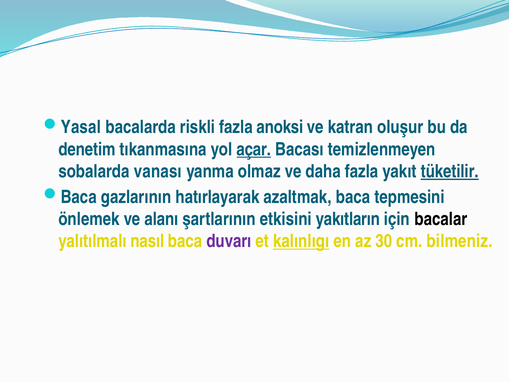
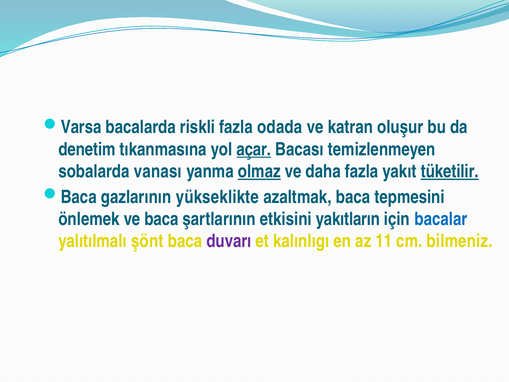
Yasal: Yasal -> Varsa (81, 127)
anoksi: anoksi -> odada (280, 127)
olmaz underline: none -> present (259, 171)
hatırlayarak: hatırlayarak -> yükseklikte (217, 197)
ve alanı: alanı -> baca (162, 219)
bacalar colour: black -> blue (441, 219)
nasıl: nasıl -> şönt (147, 241)
kalınlıgı underline: present -> none (301, 241)
30: 30 -> 11 (384, 241)
